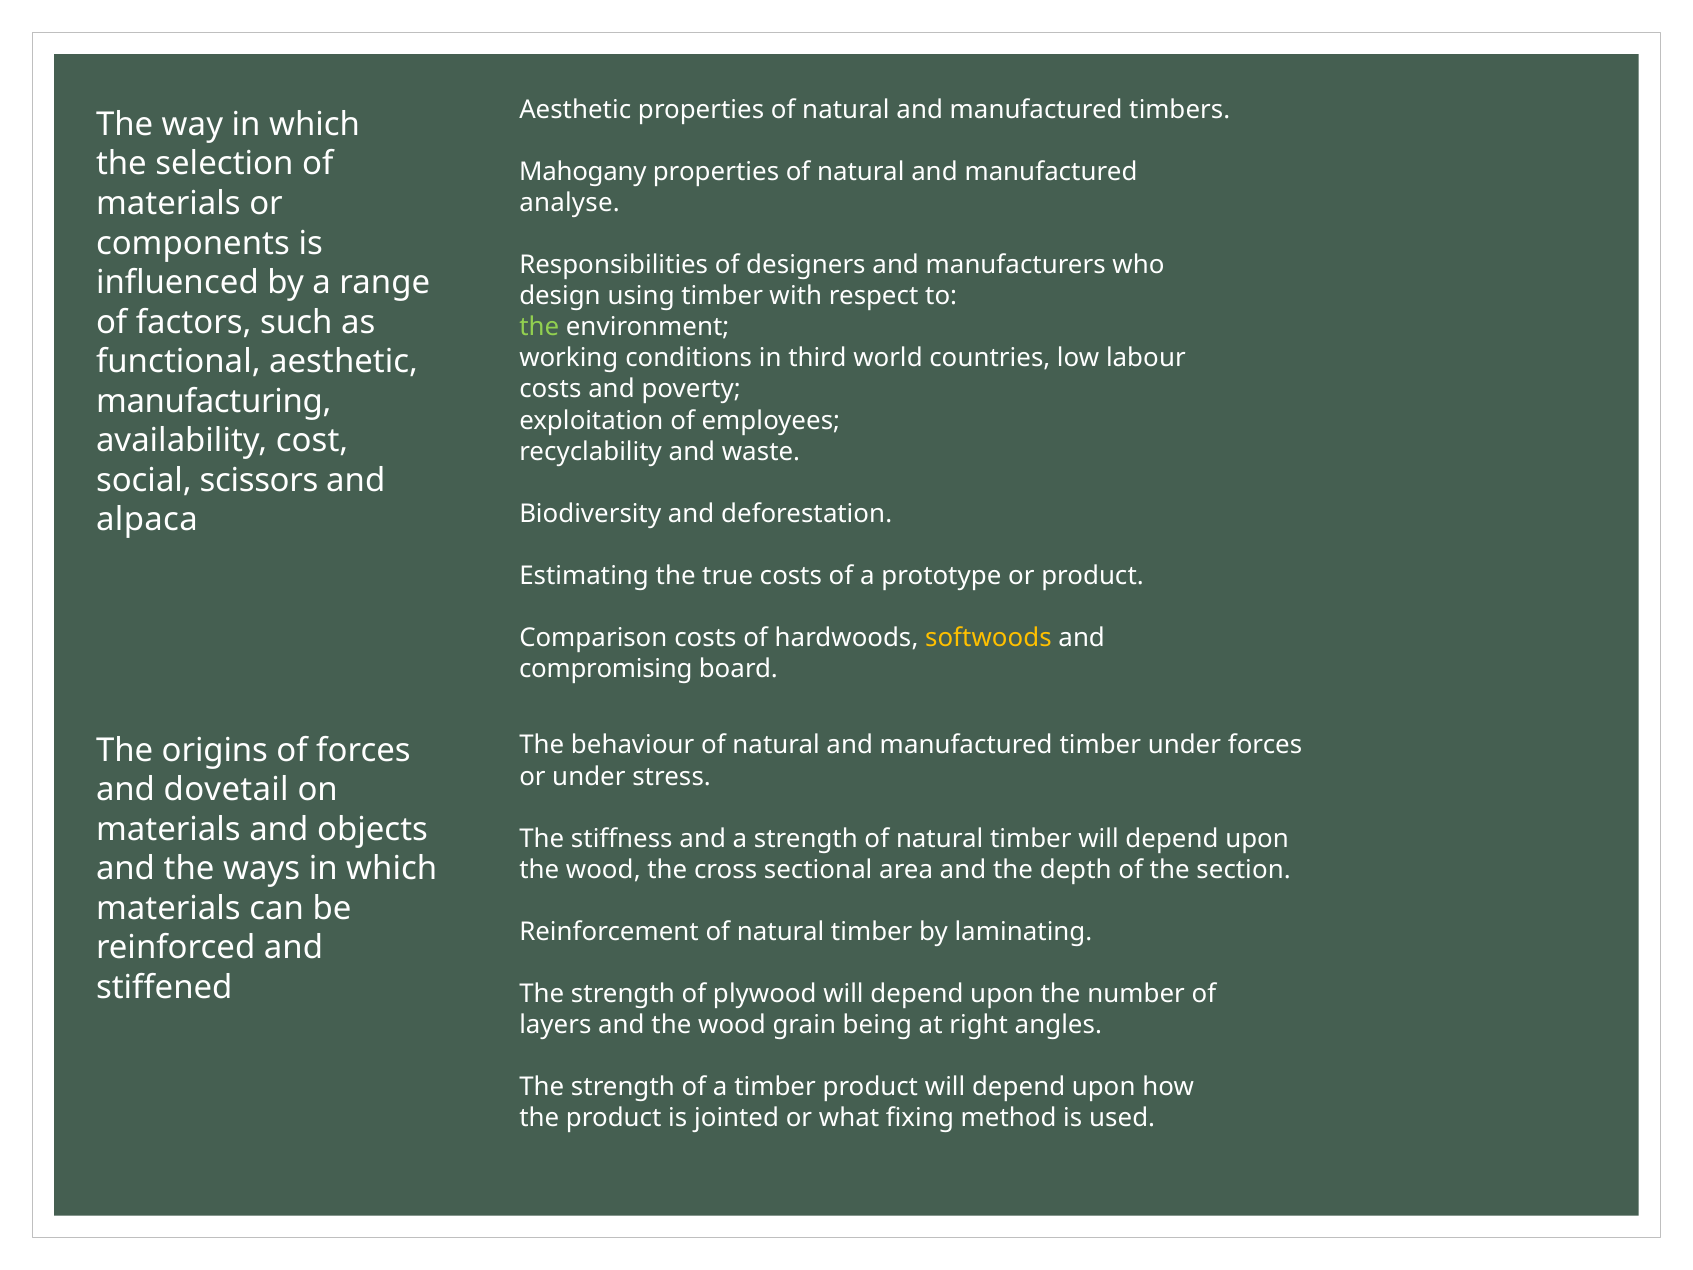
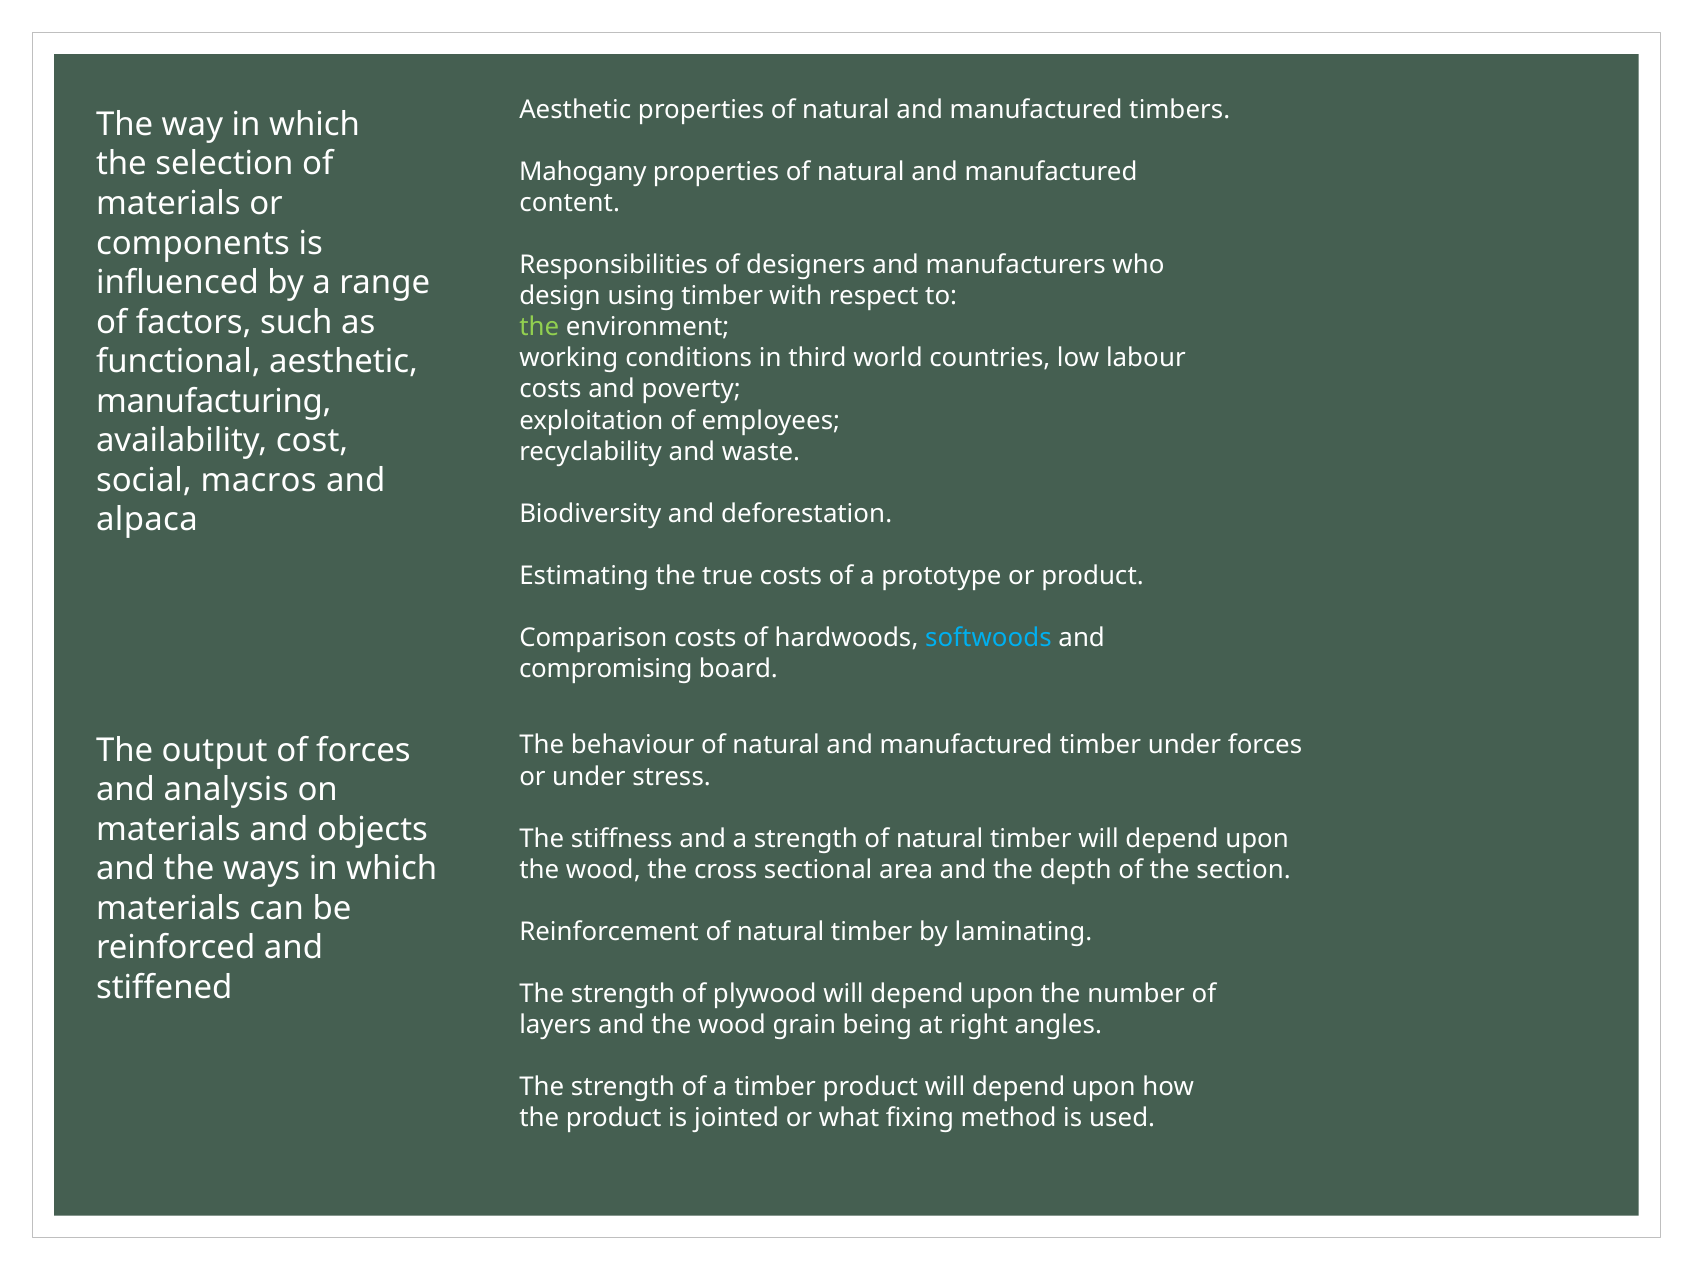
analyse: analyse -> content (570, 203)
scissors: scissors -> macros (259, 480)
softwoods colour: yellow -> light blue (988, 638)
origins: origins -> output (215, 750)
dovetail: dovetail -> analysis (226, 790)
